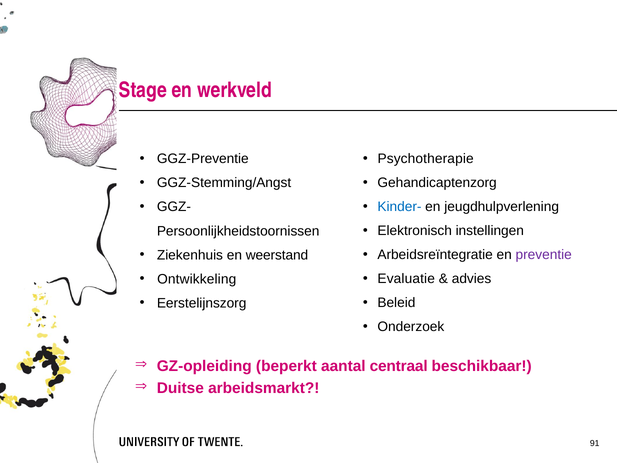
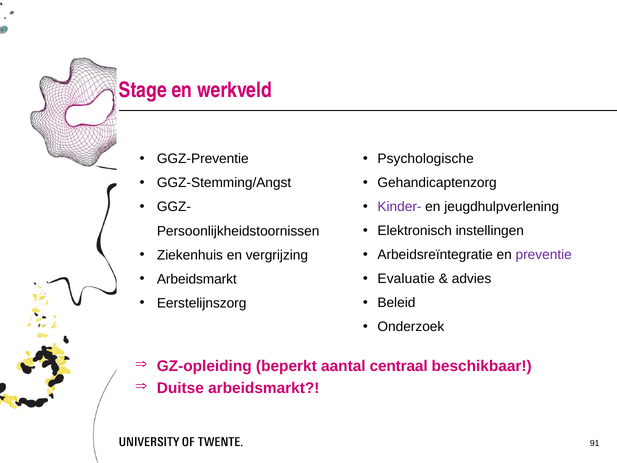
Psychotherapie: Psychotherapie -> Psychologische (426, 159)
Kinder- colour: blue -> purple (399, 207)
weerstand: weerstand -> vergrijzing (277, 255)
Ontwikkeling: Ontwikkeling -> Arbeidsmarkt (197, 279)
